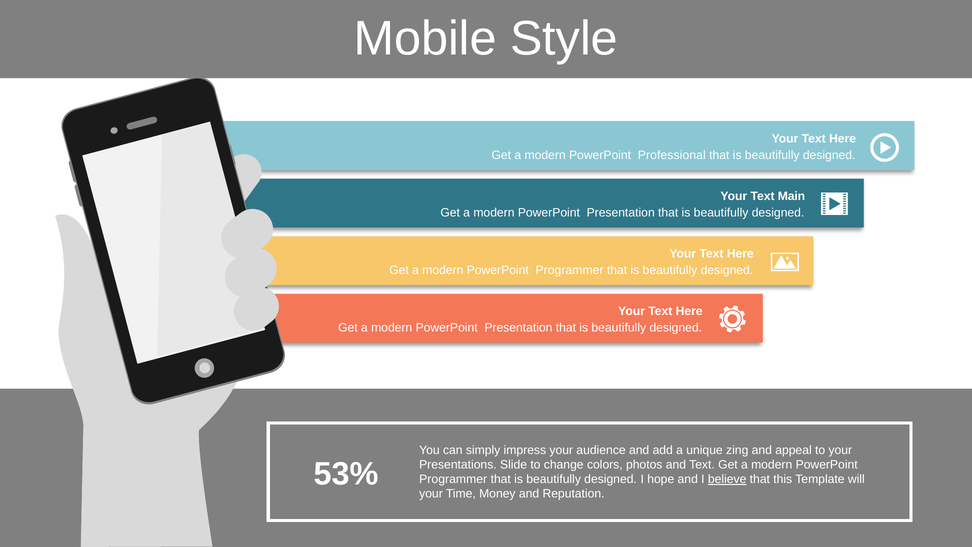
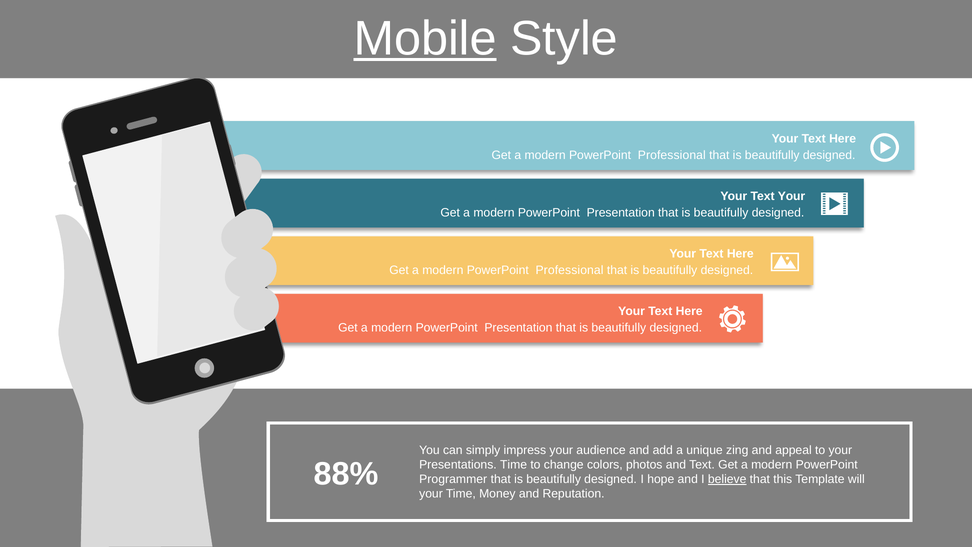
Mobile underline: none -> present (425, 39)
Text Main: Main -> Your (791, 196)
Programmer: Programmer -> Professional (570, 270)
53%: 53% -> 88% (346, 474)
Presentations Slide: Slide -> Time (514, 465)
